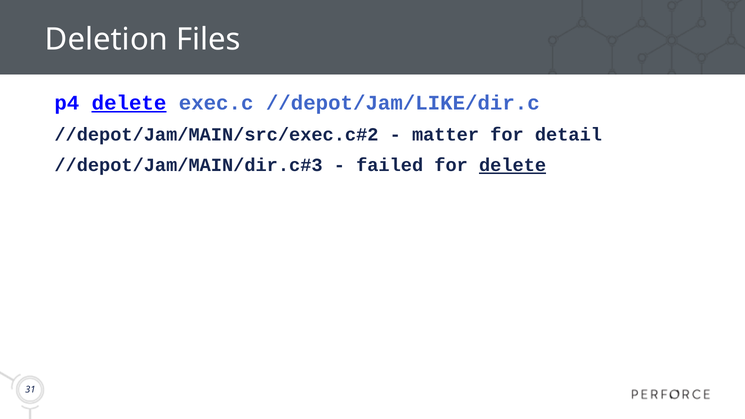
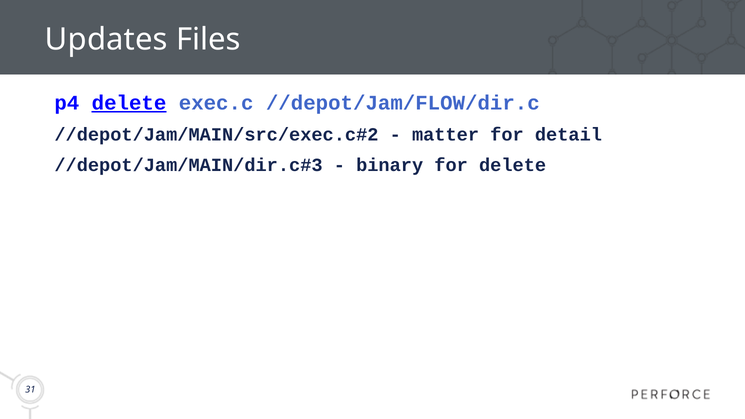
Deletion: Deletion -> Updates (106, 40)
//depot/Jam/LIKE/dir.c: //depot/Jam/LIKE/dir.c -> //depot/Jam/FLOW/dir.c (403, 103)
failed: failed -> binary (390, 165)
delete underline: present -> none (513, 165)
